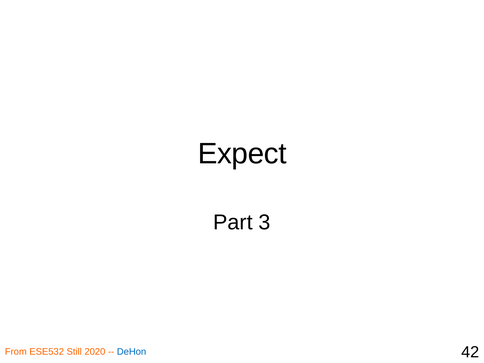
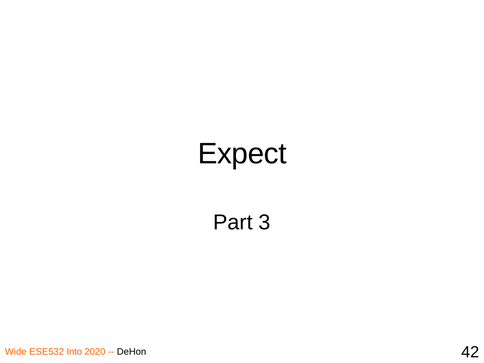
From: From -> Wide (16, 352)
Still: Still -> Into (74, 352)
DeHon colour: blue -> black (132, 352)
